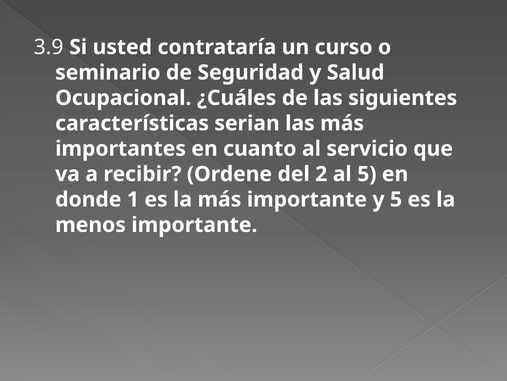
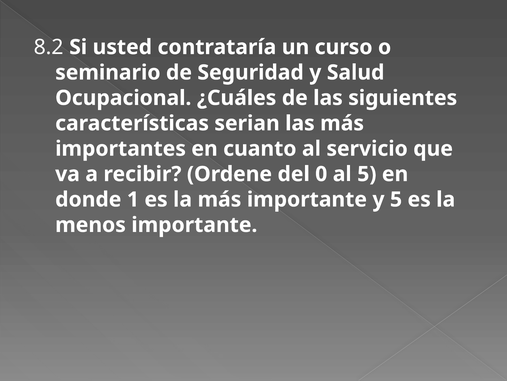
3.9: 3.9 -> 8.2 (49, 47)
2: 2 -> 0 (321, 174)
